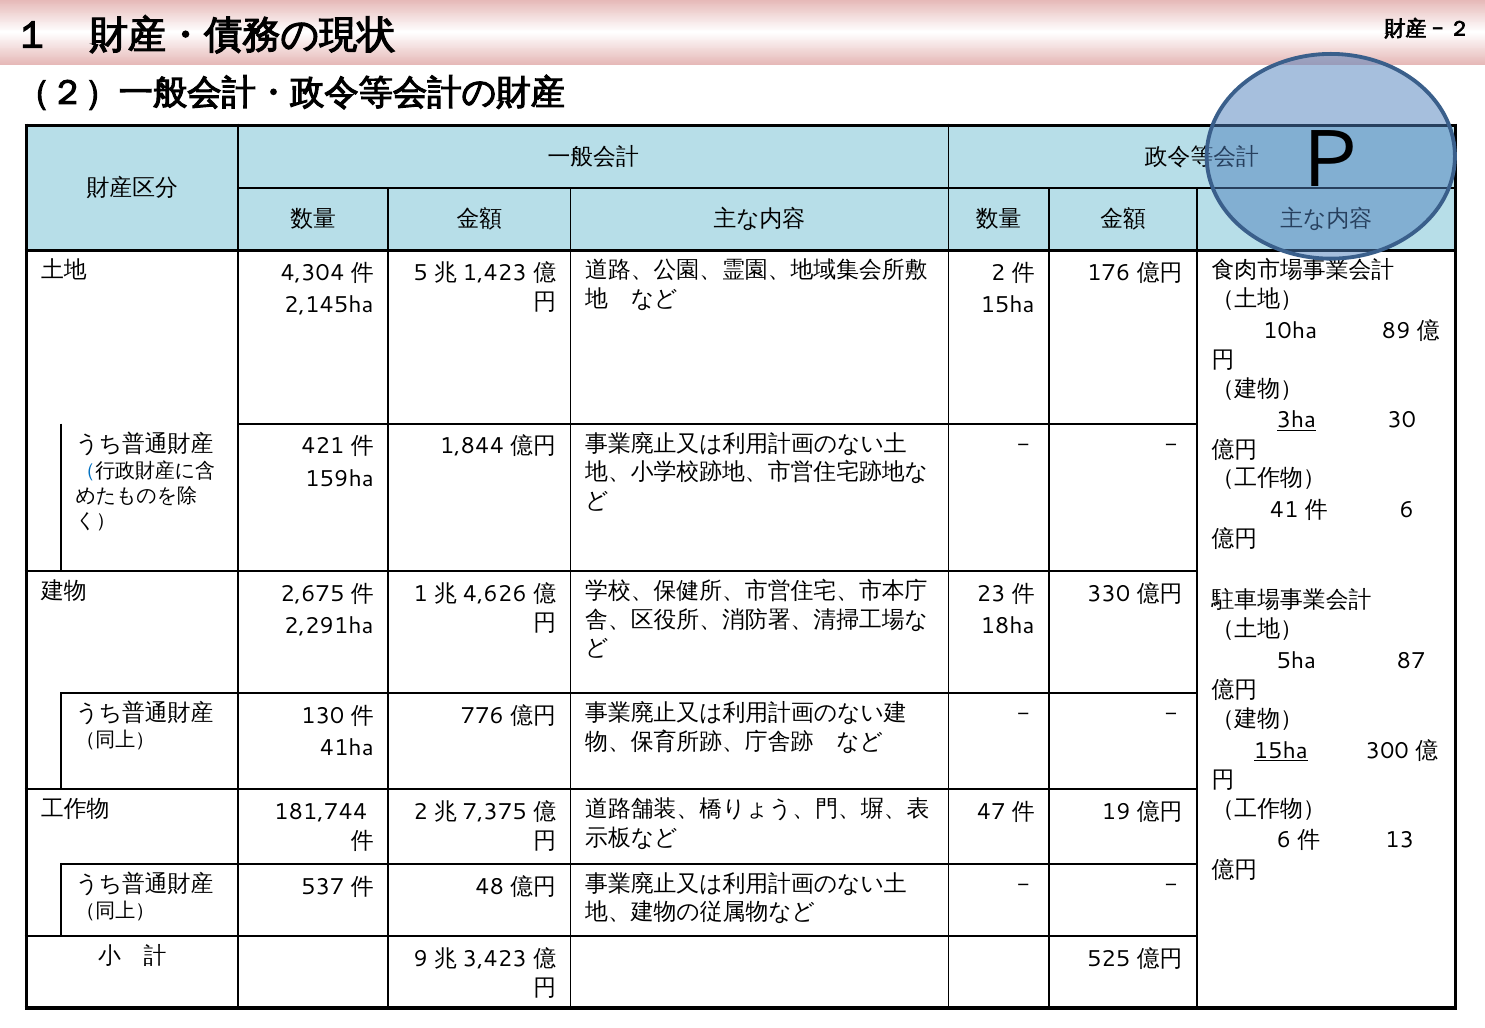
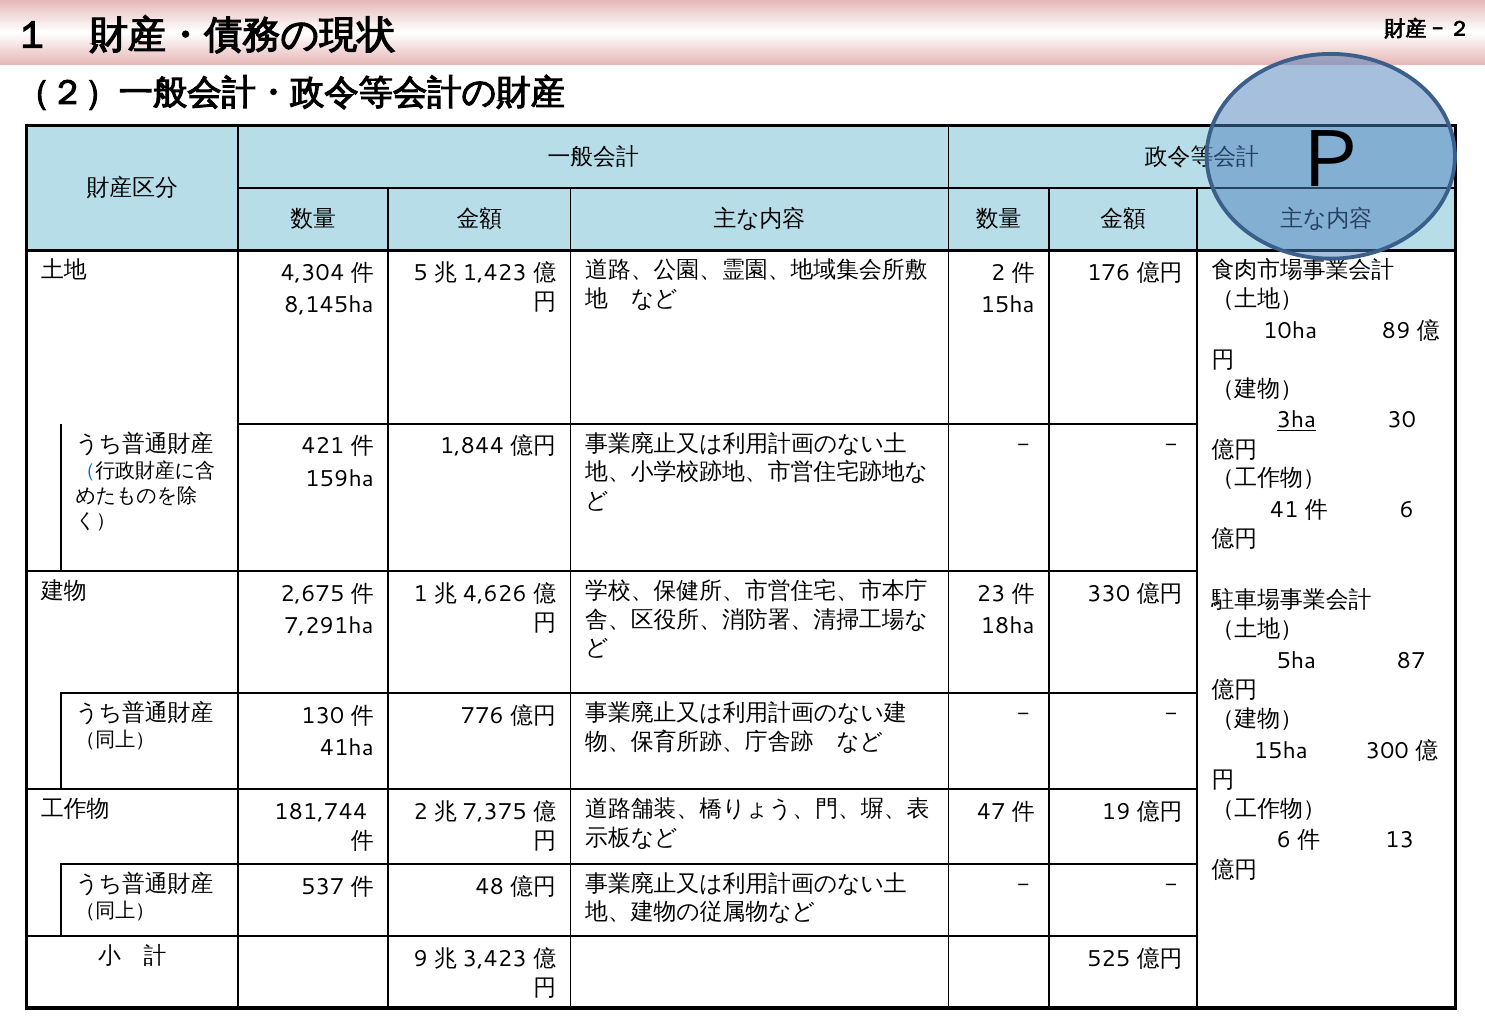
2,145ha: 2,145ha -> 8,145ha (329, 305)
2,291ha: 2,291ha -> 7,291ha (329, 626)
15ha underline: present -> none (1281, 751)
